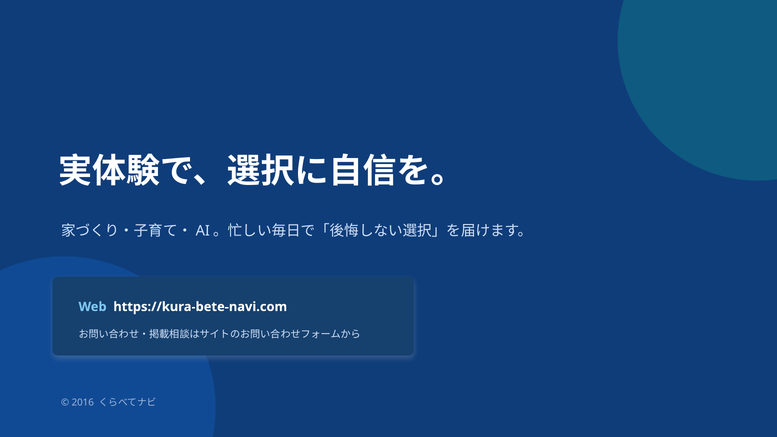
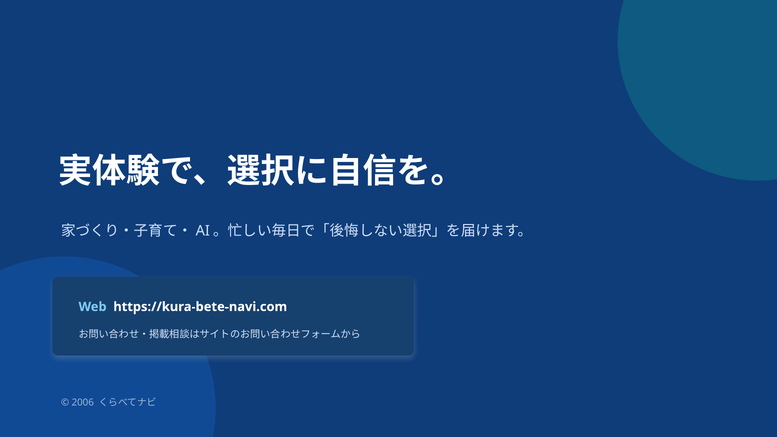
2016: 2016 -> 2006 (83, 403)
